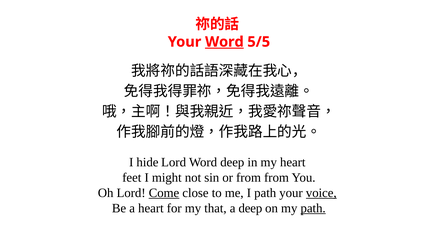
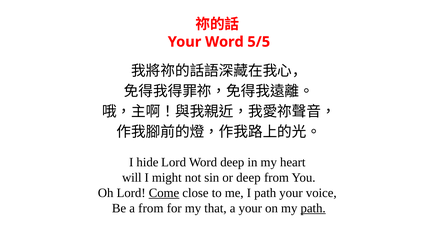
Word underline: present -> none (224, 42)
feet: feet -> will (132, 177)
or from: from -> deep (248, 177)
voice underline: present -> none (321, 192)
a heart: heart -> from (151, 208)
a deep: deep -> your (250, 208)
